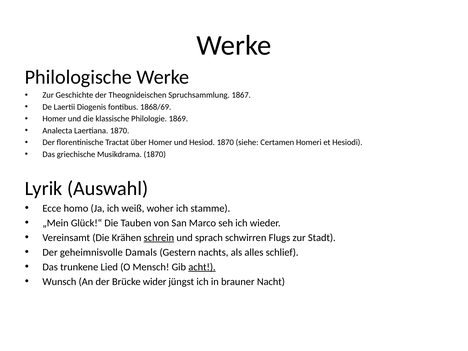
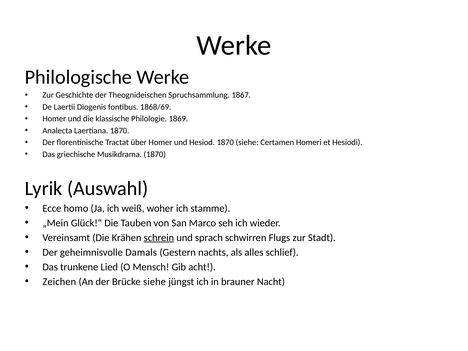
acht underline: present -> none (202, 267)
Wunsch: Wunsch -> Zeichen (59, 282)
Brücke wider: wider -> siehe (155, 282)
